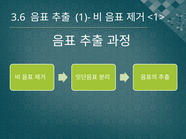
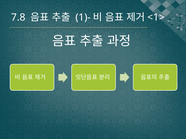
3.6: 3.6 -> 7.8 (18, 17)
